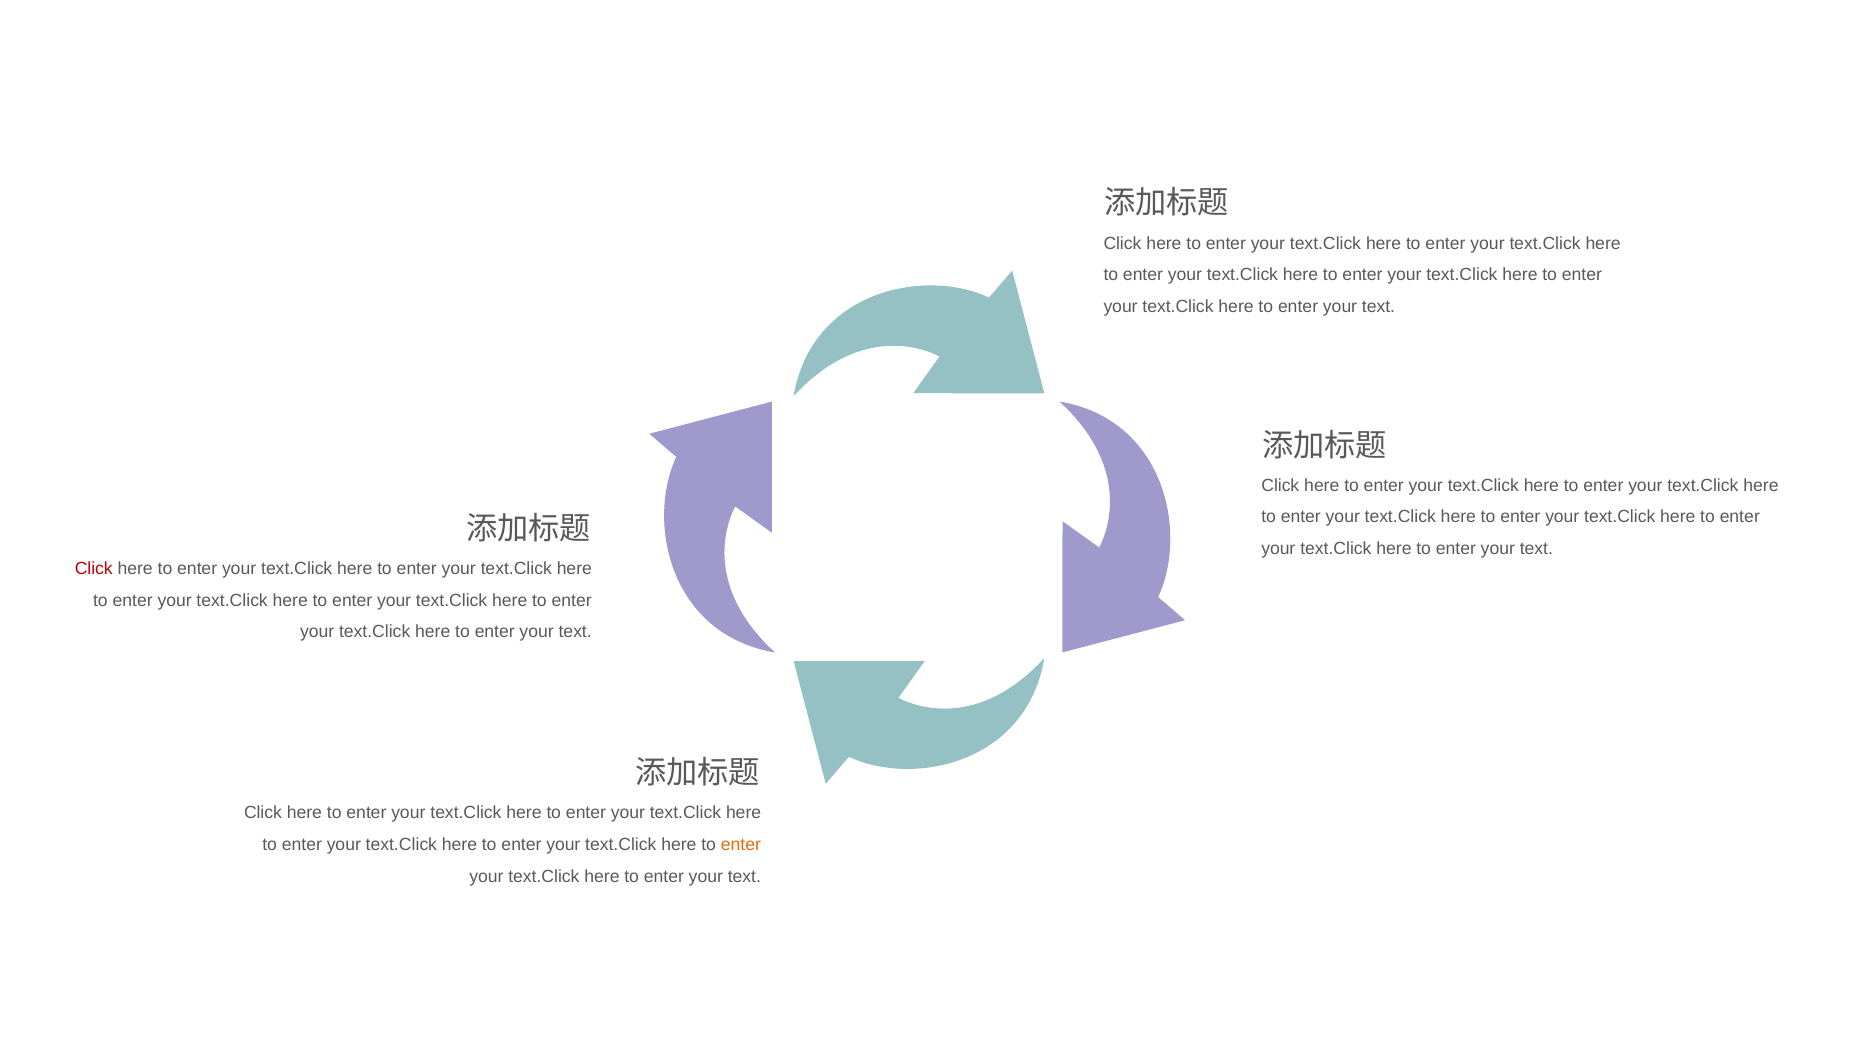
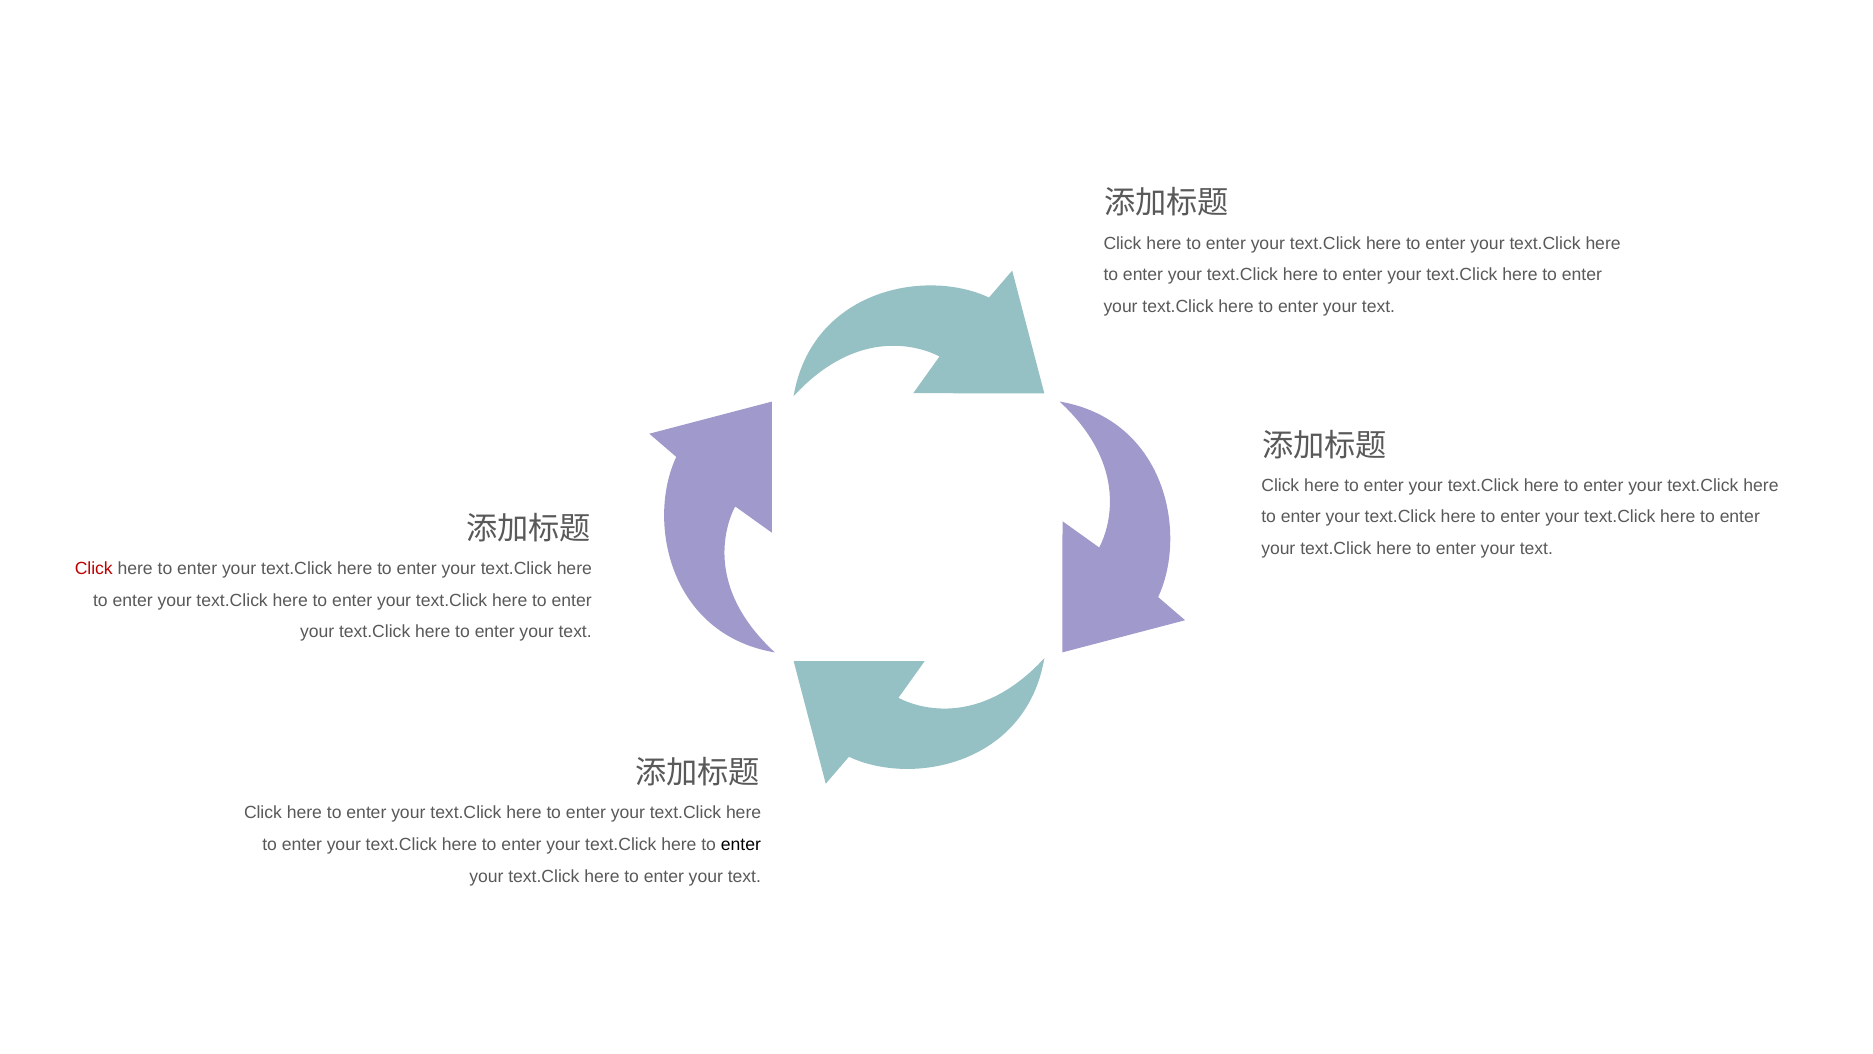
enter colour: orange -> black (741, 844)
